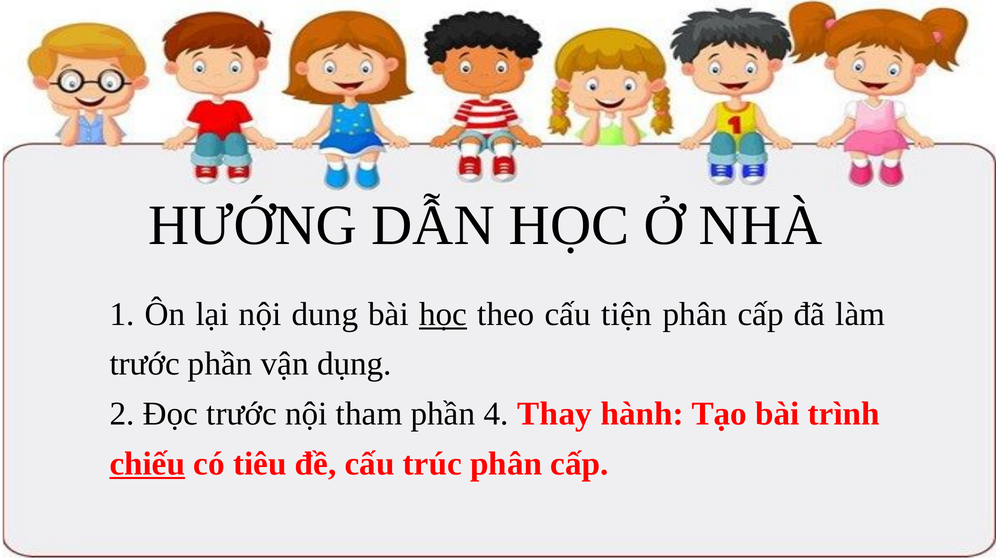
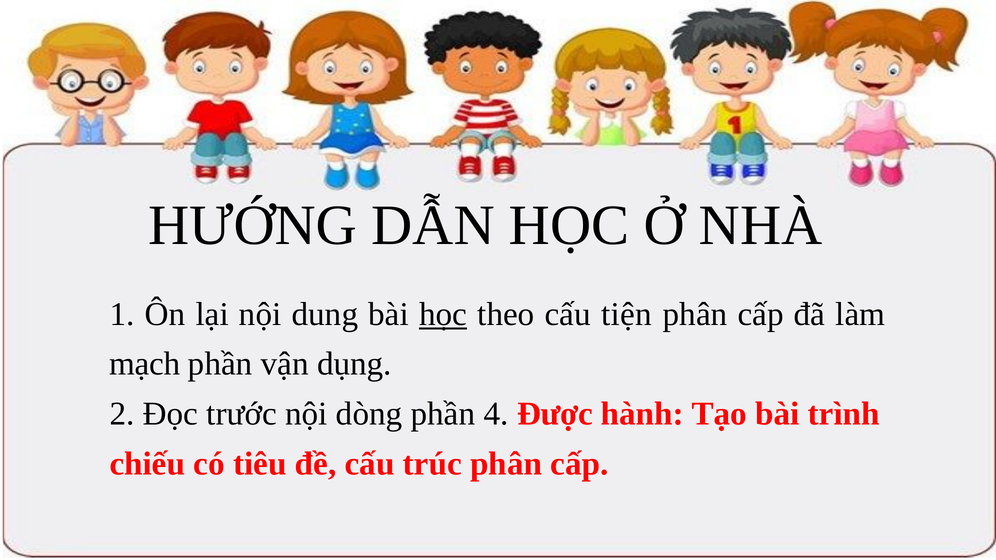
trước: trước -> mạch (145, 364)
tham: tham -> dòng (369, 414)
Thay: Thay -> Được (555, 414)
chiếu underline: present -> none (147, 464)
